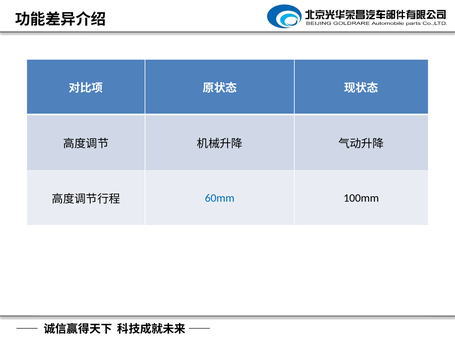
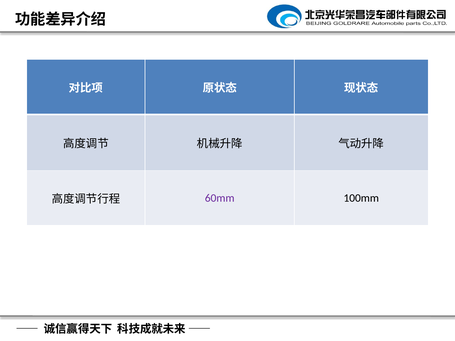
60mm colour: blue -> purple (220, 198)
